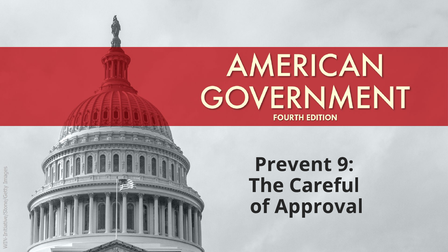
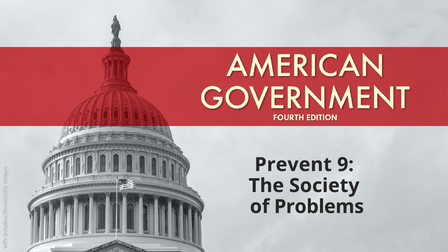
Careful: Careful -> Society (324, 186)
Approval: Approval -> Problems (319, 207)
